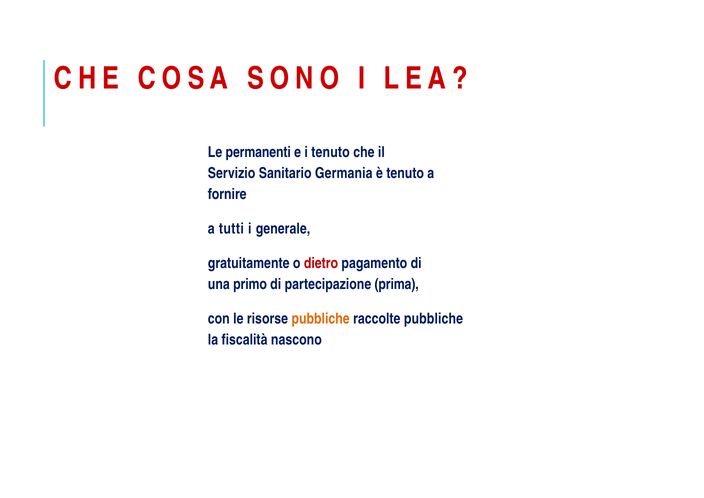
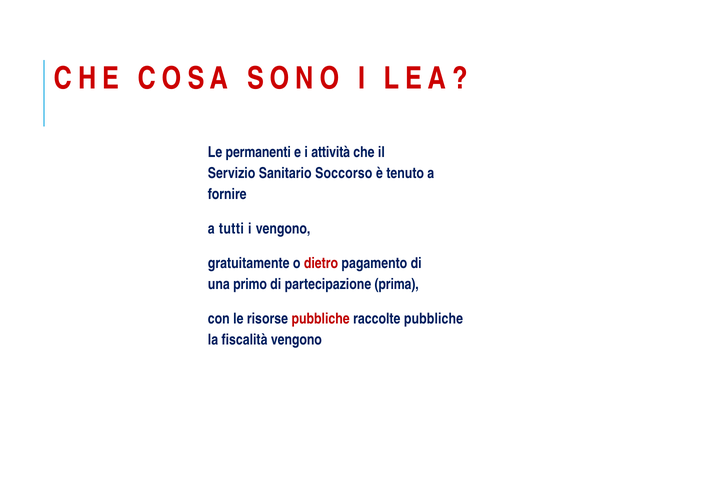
i tenuto: tenuto -> attività (331, 152)
Germania: Germania -> Soccorso (344, 173)
i generale: generale -> vengono (283, 228)
pubbliche colour: orange -> red (321, 318)
fiscalità nascono: nascono -> vengono (296, 339)
